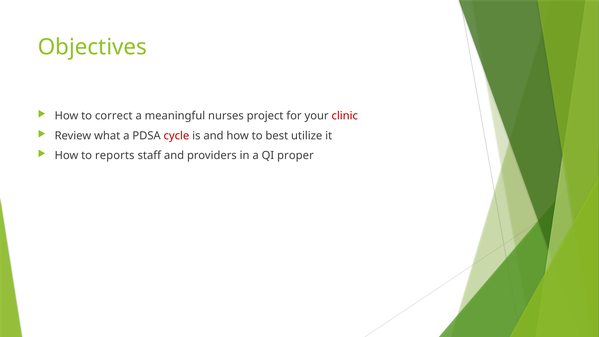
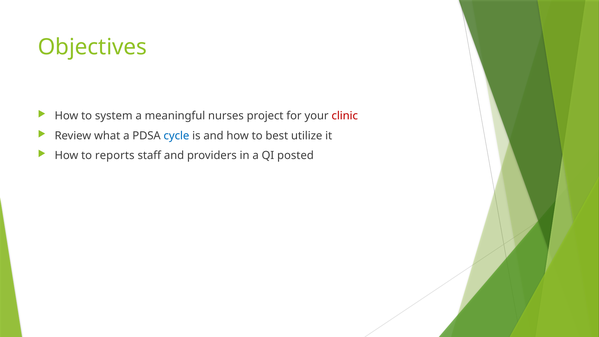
correct: correct -> system (114, 116)
cycle colour: red -> blue (176, 136)
proper: proper -> posted (295, 155)
